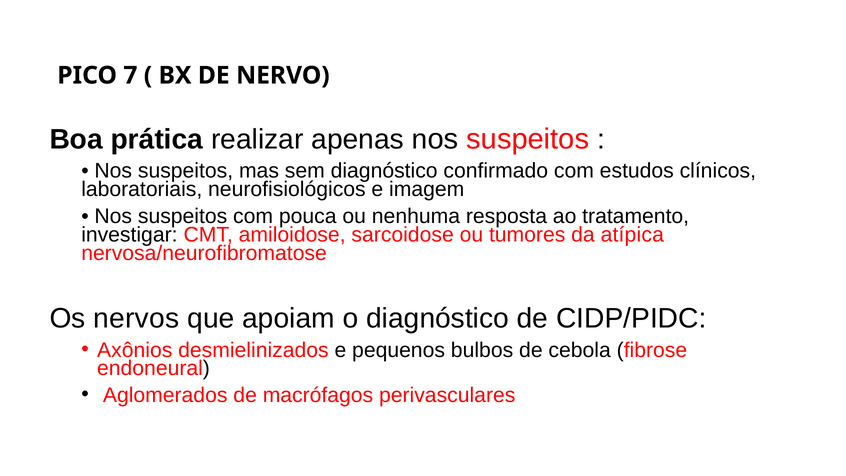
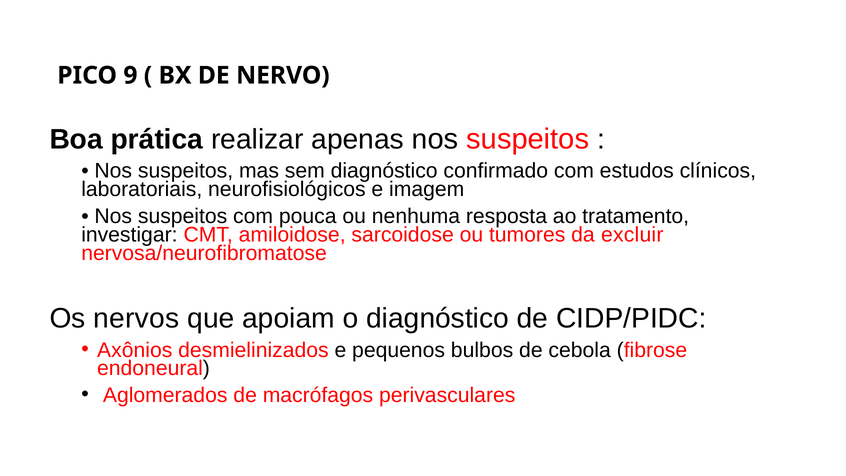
7: 7 -> 9 (130, 75)
atípica: atípica -> excluir (632, 235)
